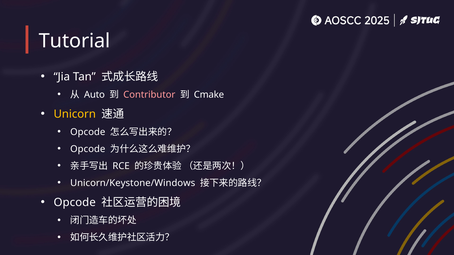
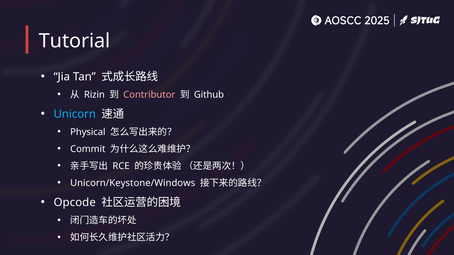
Auto: Auto -> Rizin (94, 95)
Cmake: Cmake -> Github (209, 95)
Unicorn colour: yellow -> light blue (75, 114)
Opcode: Opcode -> Physical (88, 132)
Opcode: Opcode -> Commit (88, 149)
